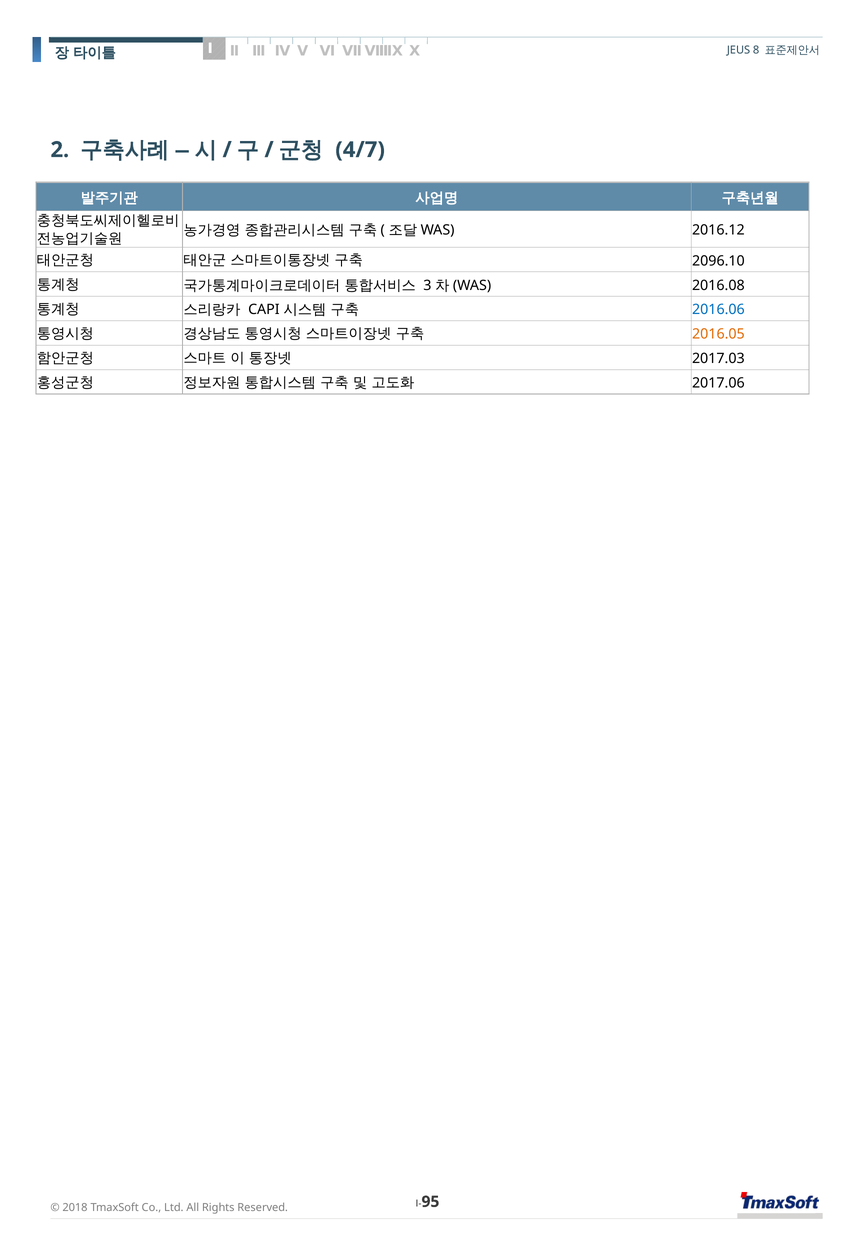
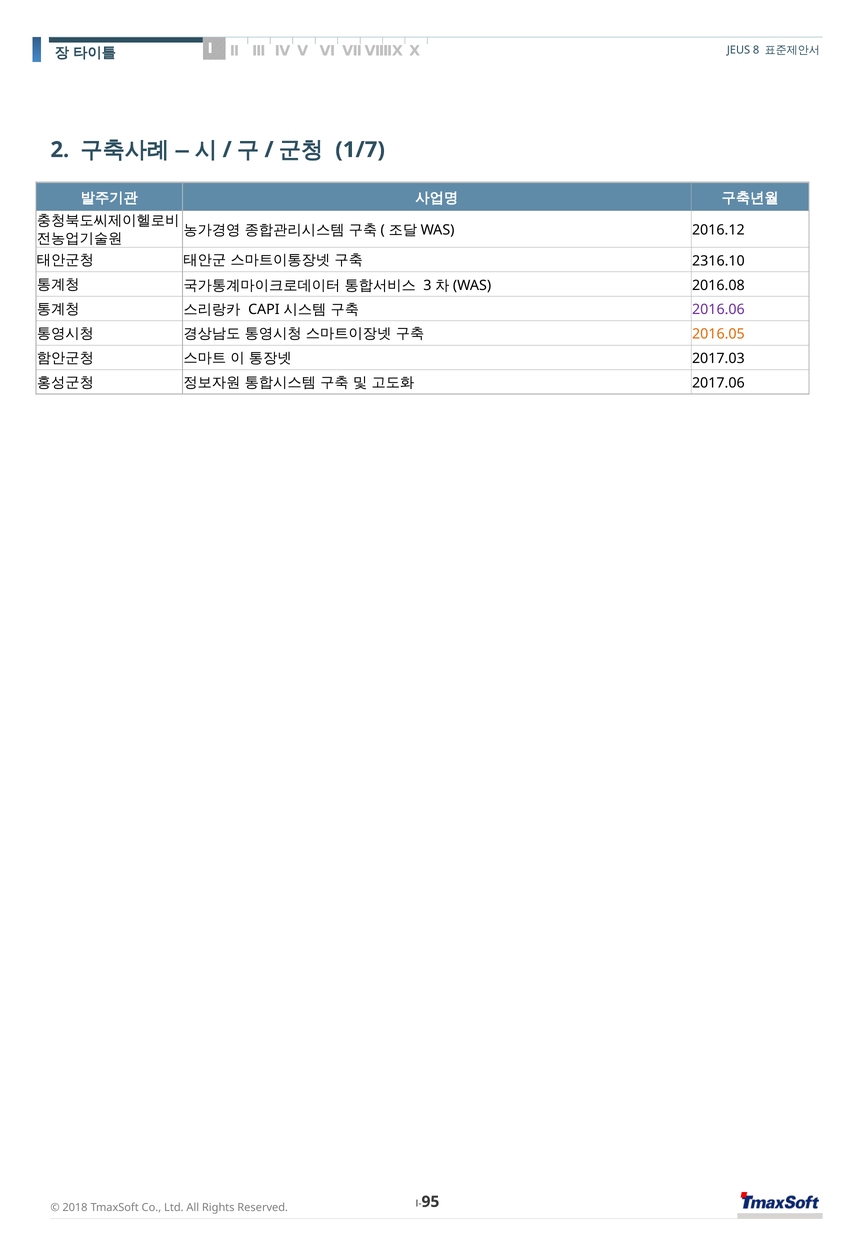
4/7: 4/7 -> 1/7 (360, 150)
2096.10: 2096.10 -> 2316.10 (718, 261)
2016.06 colour: blue -> purple (718, 310)
